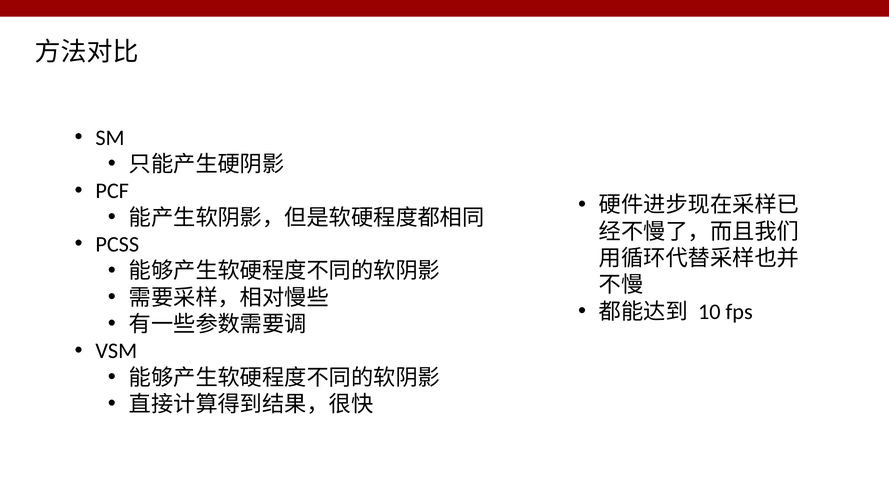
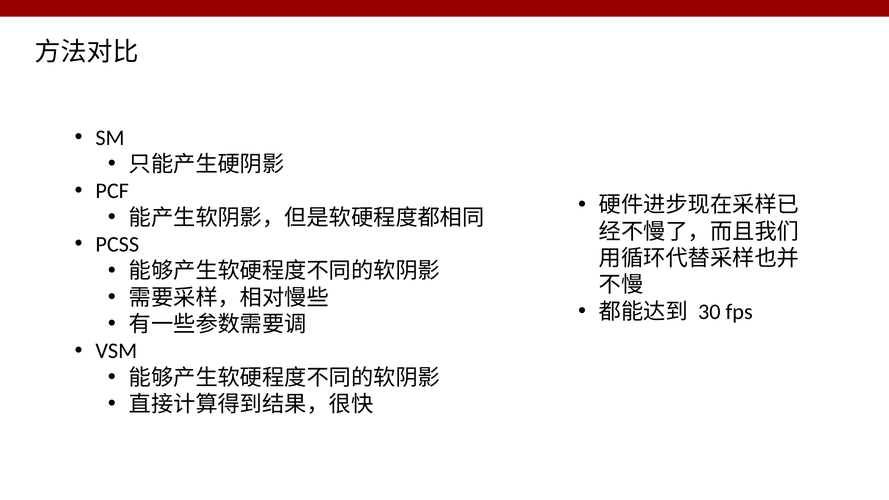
10: 10 -> 30 (709, 312)
